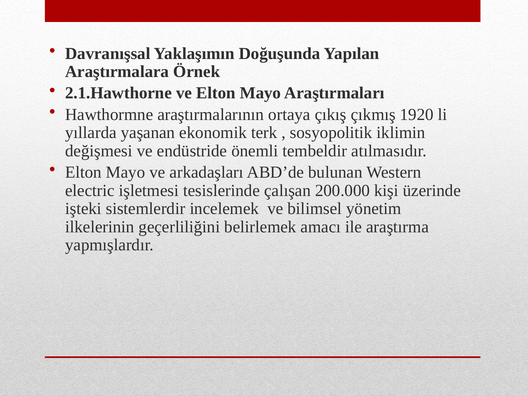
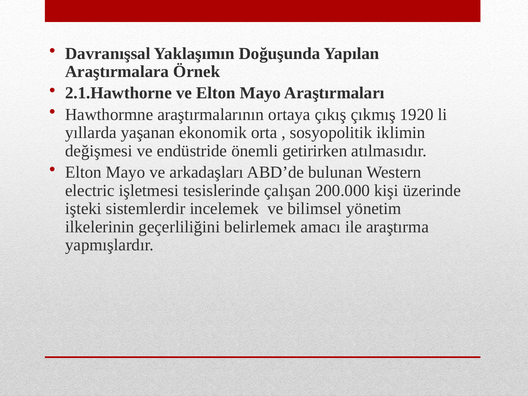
terk: terk -> orta (264, 133)
tembeldir: tembeldir -> getirirken (315, 151)
